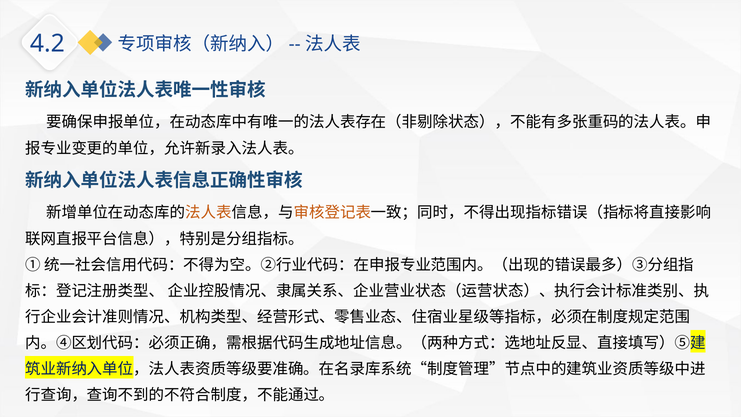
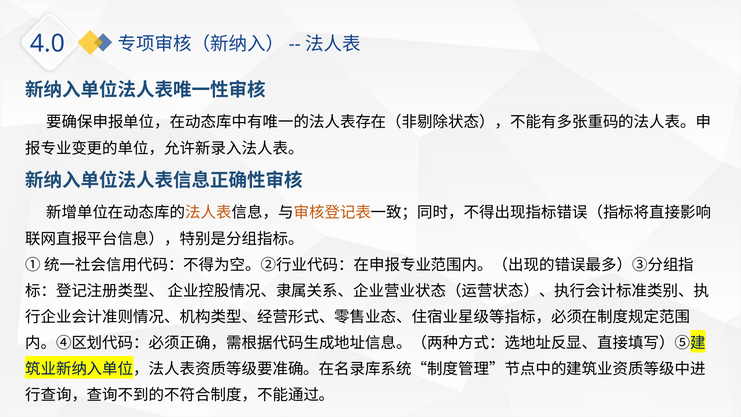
4.2: 4.2 -> 4.0 (47, 44)
